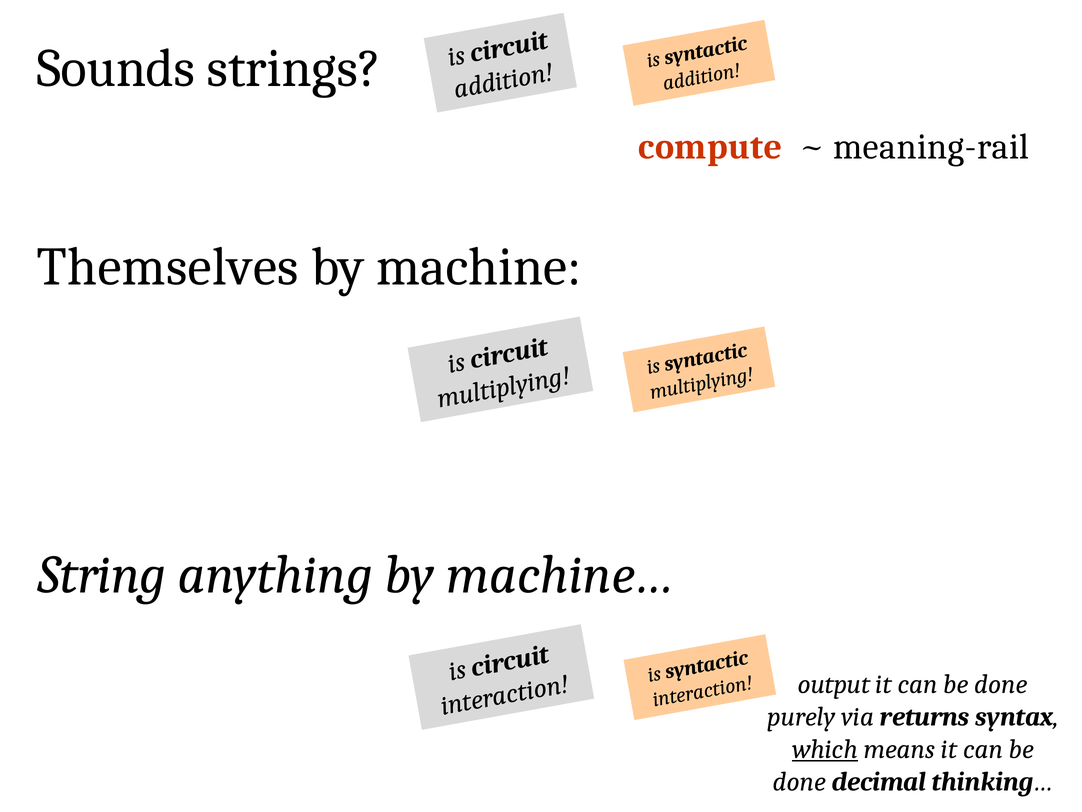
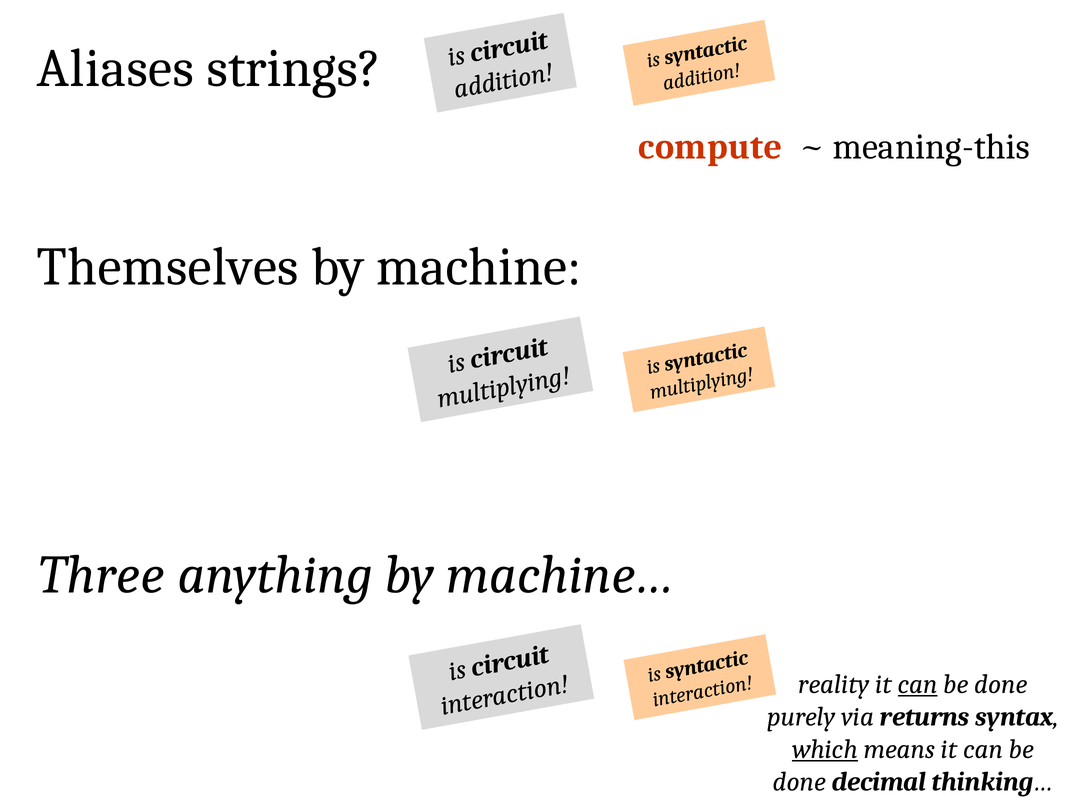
Sounds: Sounds -> Aliases (115, 69)
meaning-rail: meaning-rail -> meaning-this (931, 147)
String: String -> Three (101, 574)
output: output -> reality (834, 684)
can underline: none -> present (918, 684)
